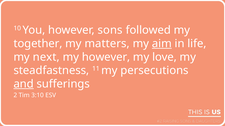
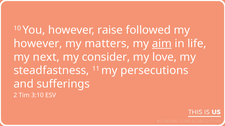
sons: sons -> raise (110, 30)
together: together -> however (38, 44)
my however: however -> consider (106, 57)
and underline: present -> none (24, 84)
